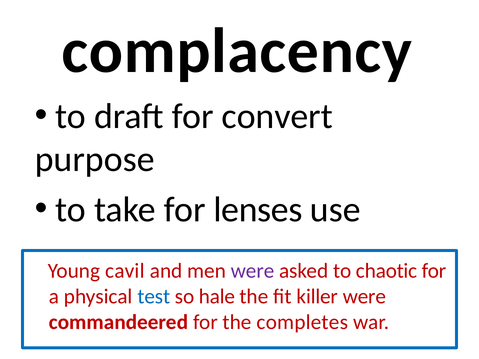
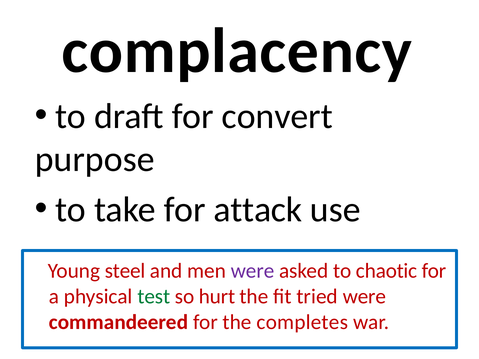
lenses: lenses -> attack (258, 210)
cavil: cavil -> steel (125, 271)
test colour: blue -> green (154, 297)
hale: hale -> hurt (217, 297)
killer: killer -> tried (317, 297)
